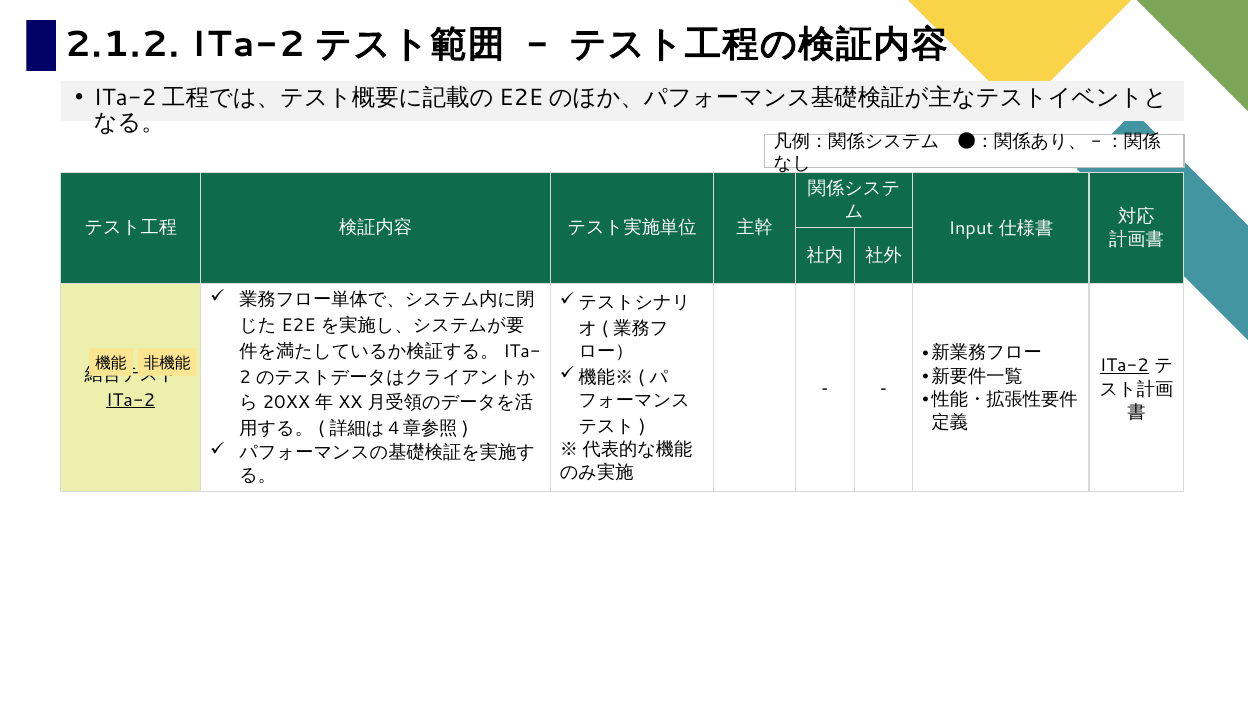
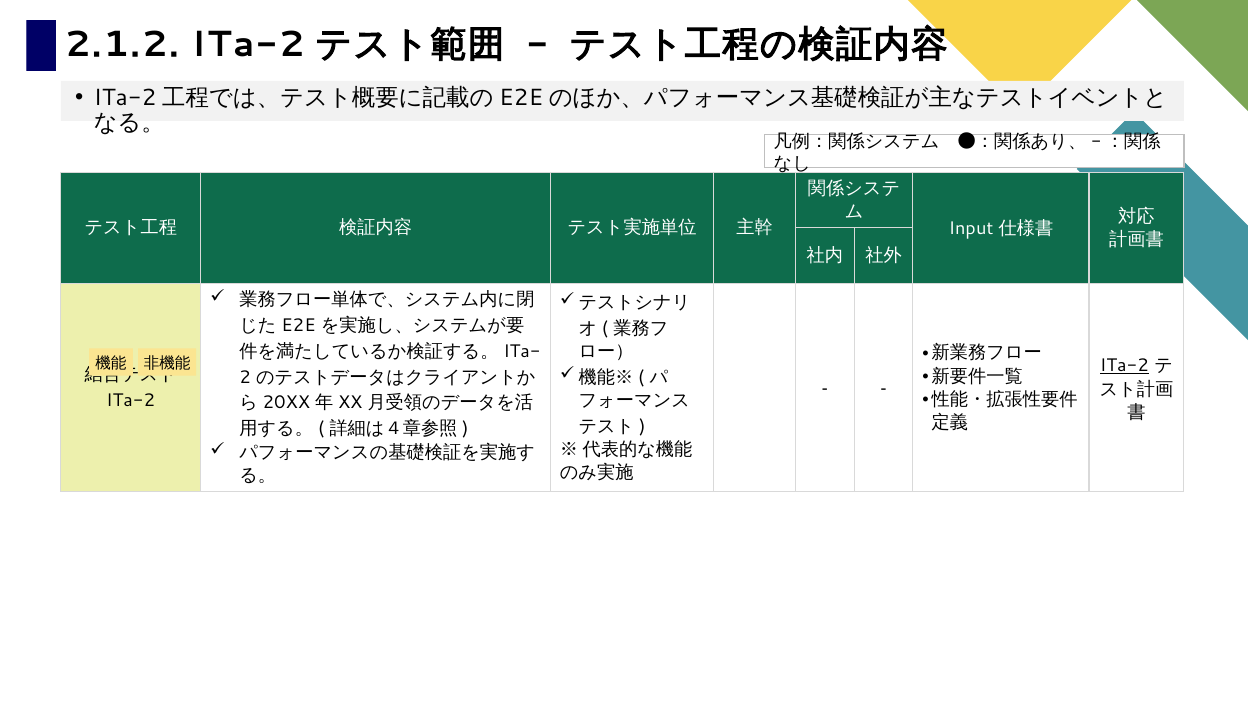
ITa-2 underline: present -> none (131, 400)
